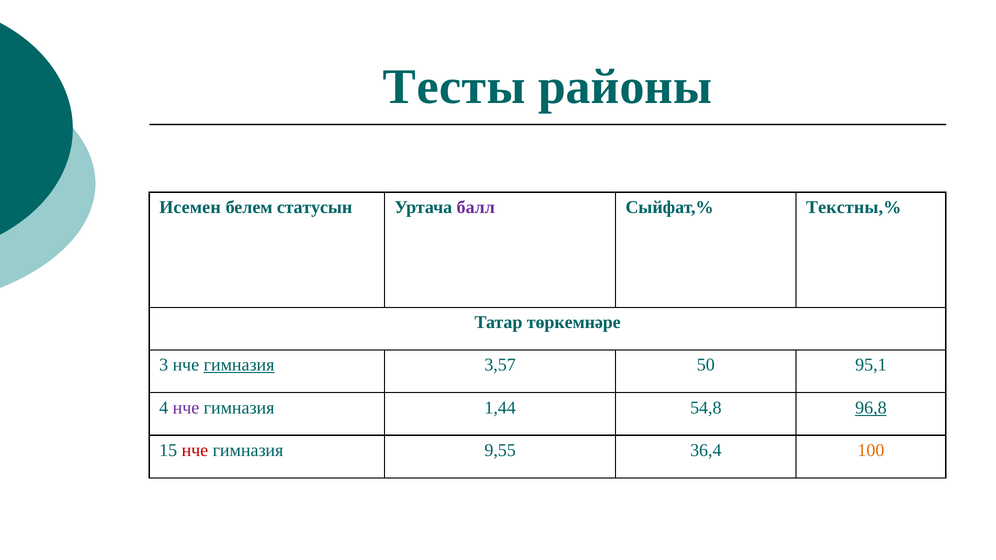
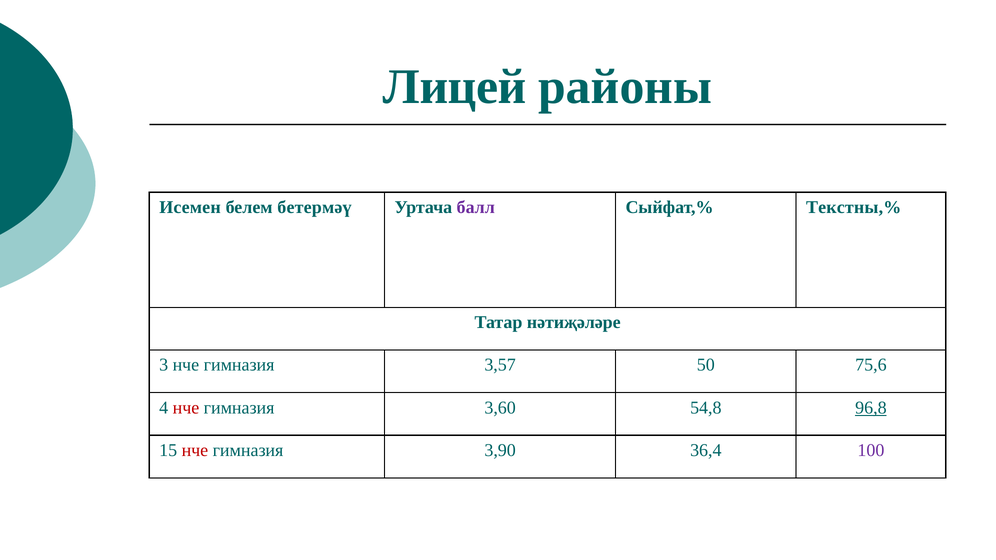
Тесты: Тесты -> Лицей (455, 87)
статусын: статусын -> бетермәү (314, 207)
төркемнәре: төркемнәре -> нәтиҗәләре (574, 323)
гимназия underline: present -> none (239, 365)
95,1: 95,1 -> 75,6 (871, 365)
нче colour: purple -> red (186, 408)
1,44: 1,44 -> 3,60 (500, 408)
9,55: 9,55 -> 3,90 (500, 450)
100 colour: orange -> purple (871, 450)
